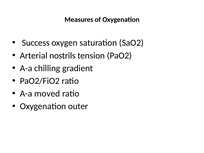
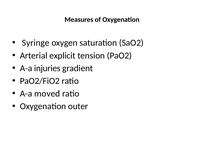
Success: Success -> Syringe (36, 43)
nostrils: nostrils -> explicit (62, 56)
chilling: chilling -> injuries (47, 68)
